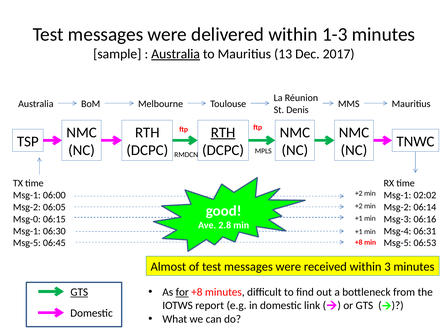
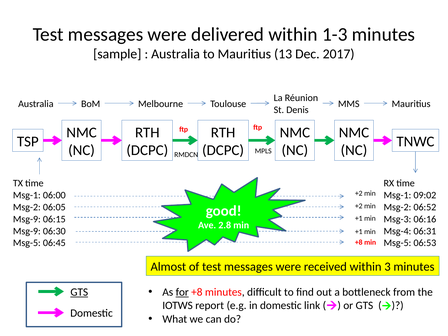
Australia underline: present -> none (176, 54)
RTH underline: present -> none (223, 132)
02:02: 02:02 -> 09:02 (425, 195)
06:14: 06:14 -> 06:52 (425, 207)
Msg-0: Msg-0 -> Msg-9 (27, 219)
Msg-1: Msg-1 -> Msg-9 (27, 231)
